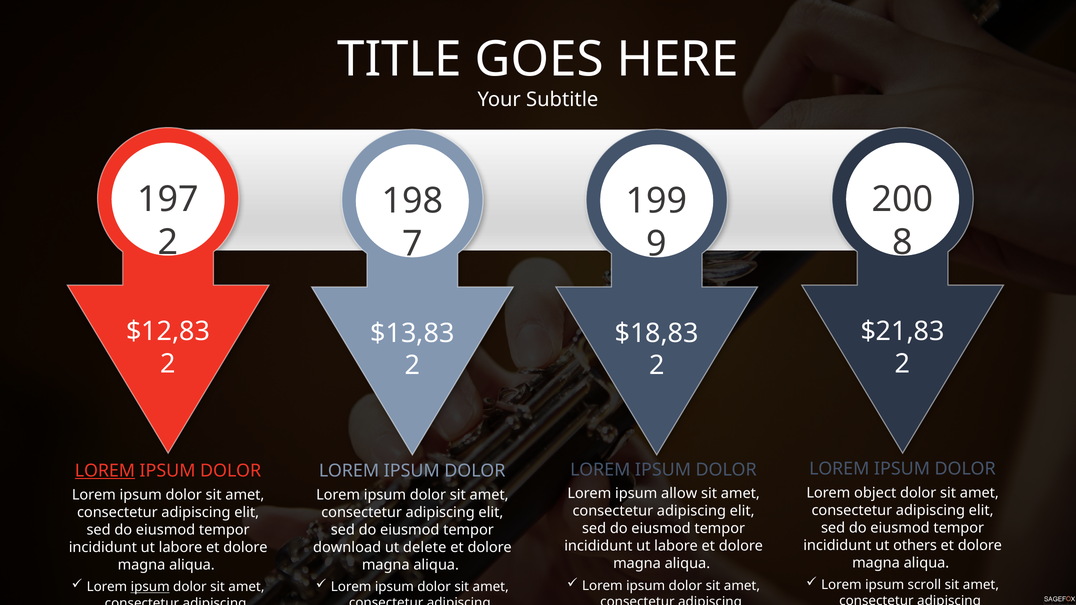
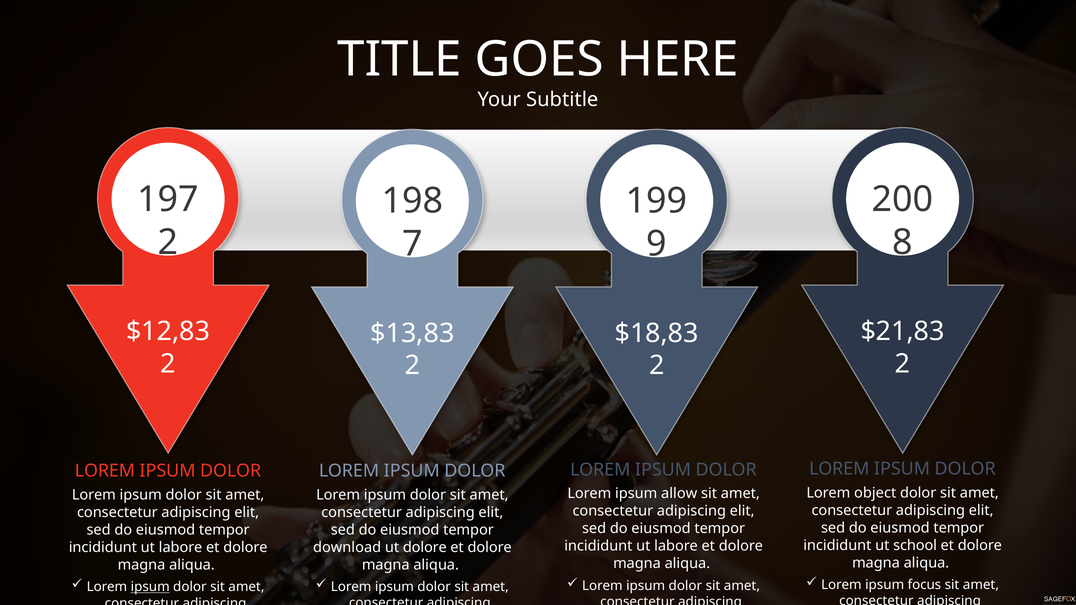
LOREM underline: present -> none (105, 471)
others: others -> school (915, 545)
ut delete: delete -> dolore (425, 548)
scroll: scroll -> focus (924, 585)
